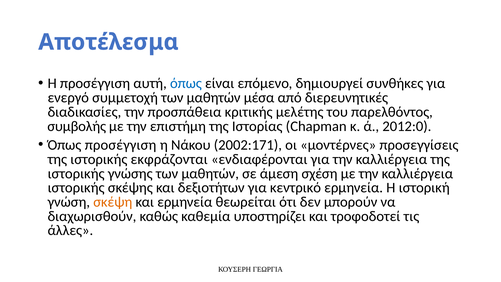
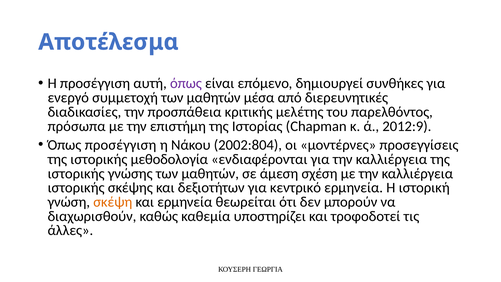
όπως colour: blue -> purple (186, 83)
συμβολής: συμβολής -> πρόσωπα (77, 126)
2012:0: 2012:0 -> 2012:9 (407, 126)
2002:171: 2002:171 -> 2002:804 (248, 145)
εκφράζονται: εκφράζονται -> μεθοδολογία (169, 159)
